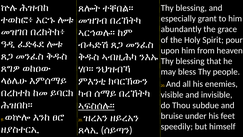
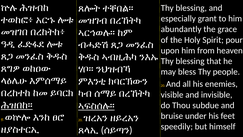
ሕዝበከ። underline: none -> present (17, 105)
